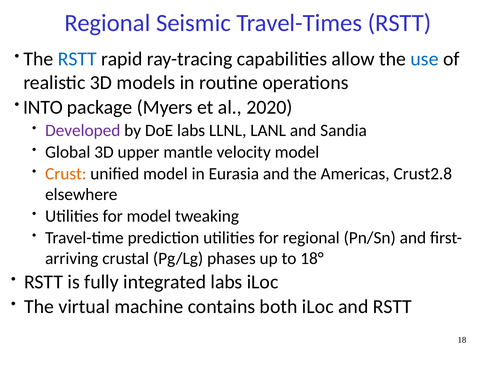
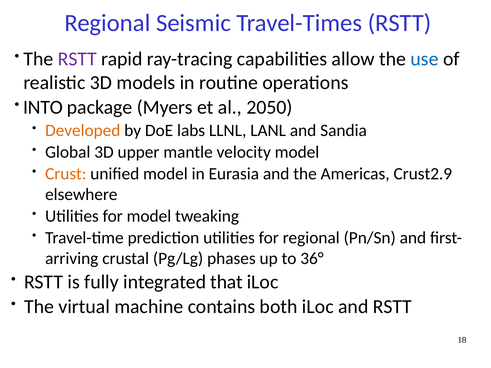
RSTT colour: blue -> purple (77, 59)
2020: 2020 -> 2050 (269, 107)
Developed colour: purple -> orange (83, 131)
Crust2.8: Crust2.8 -> Crust2.9 (423, 174)
18°: 18° -> 36° (312, 259)
integrated labs: labs -> that (227, 282)
